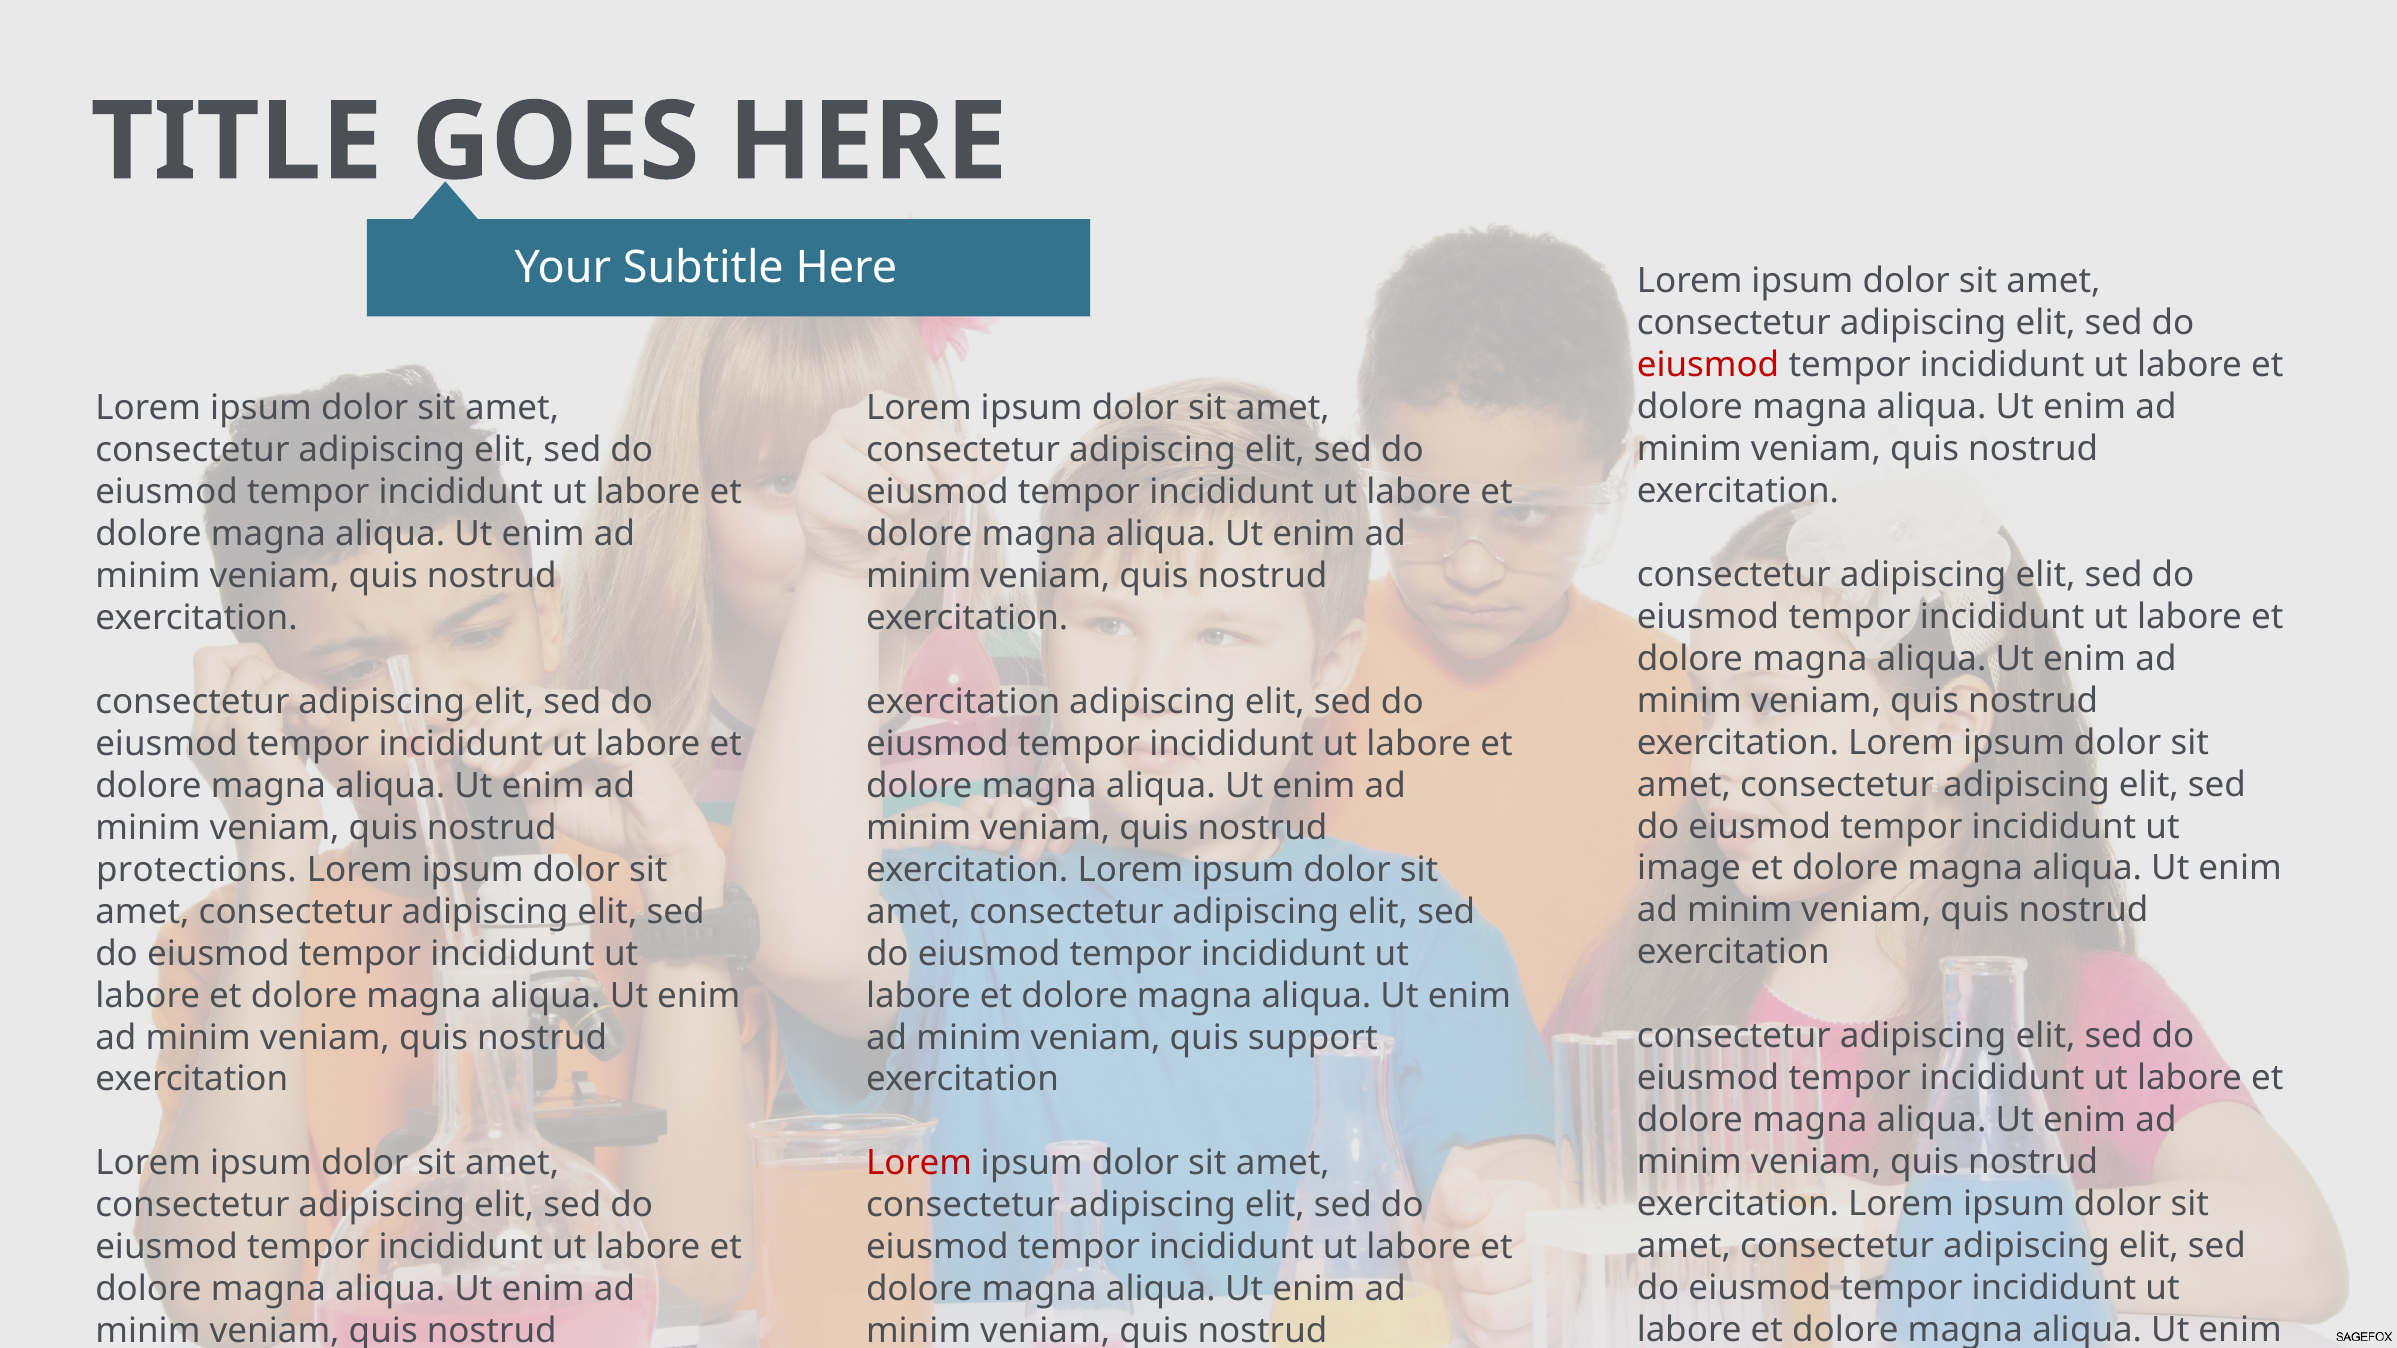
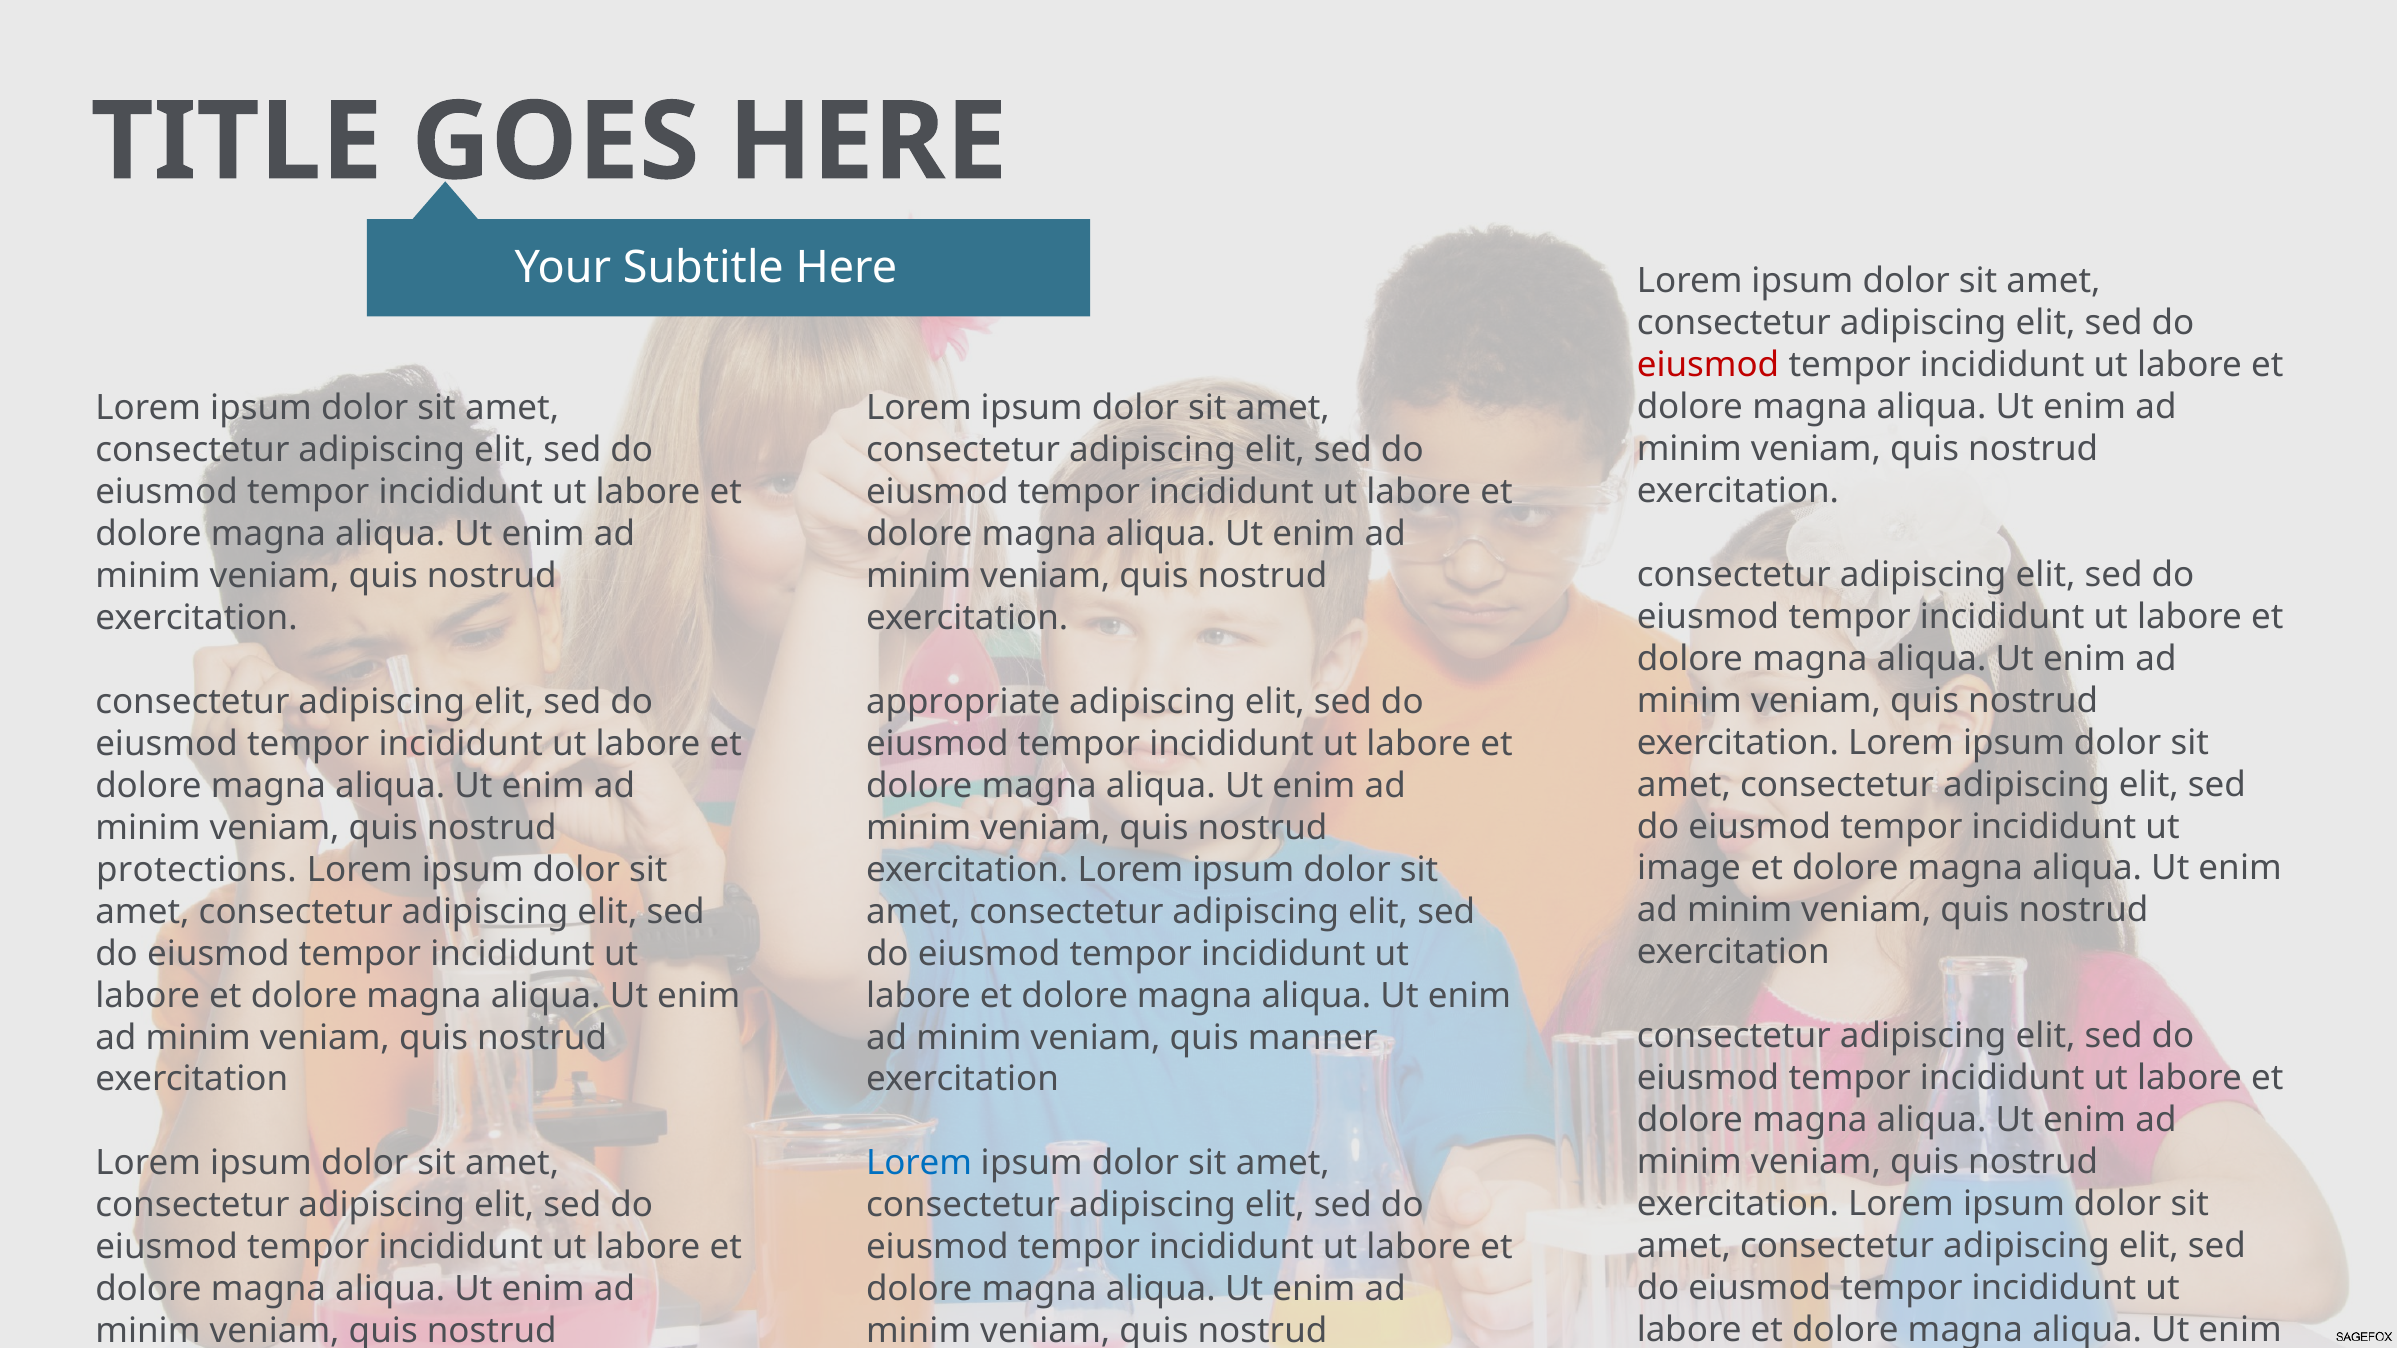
exercitation: exercitation -> appropriate (963, 702)
support: support -> manner (1313, 1038)
Lorem colour: red -> blue (919, 1164)
